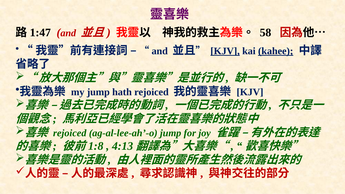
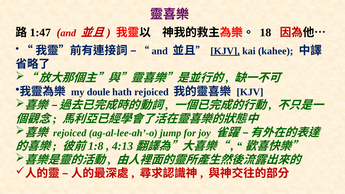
58: 58 -> 18 (265, 33)
kahee underline: present -> none (276, 51)
my jump: jump -> doule (98, 92)
